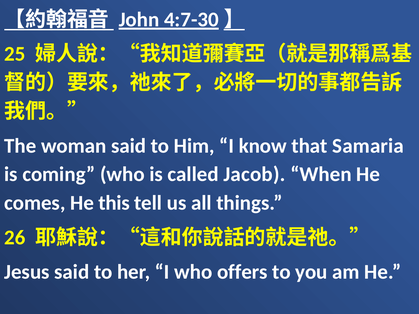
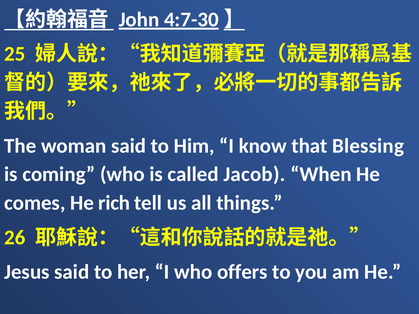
Samaria: Samaria -> Blessing (368, 146)
this: this -> rich (114, 203)
